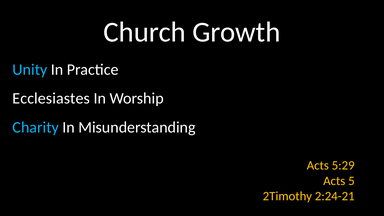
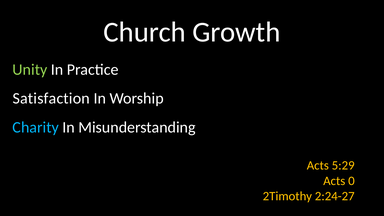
Unity colour: light blue -> light green (30, 70)
Ecclesiastes: Ecclesiastes -> Satisfaction (51, 98)
5: 5 -> 0 (351, 181)
2:24-21: 2:24-21 -> 2:24-27 (335, 196)
